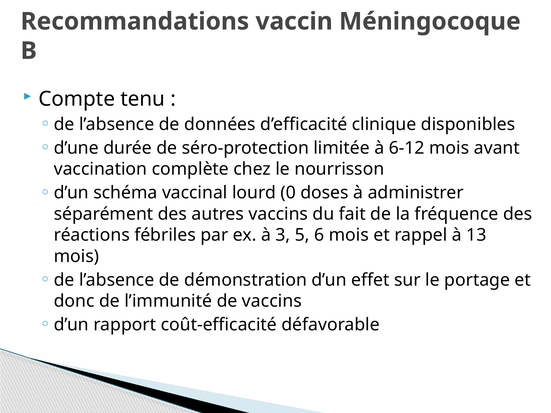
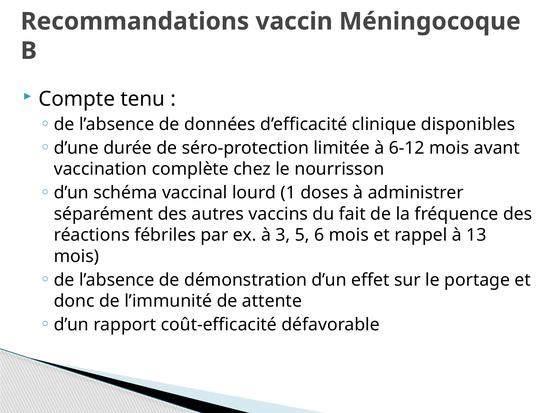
0: 0 -> 1 (288, 193)
de vaccins: vaccins -> attente (272, 301)
